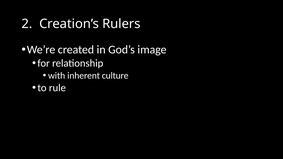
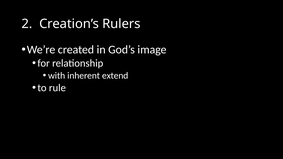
culture: culture -> extend (115, 76)
